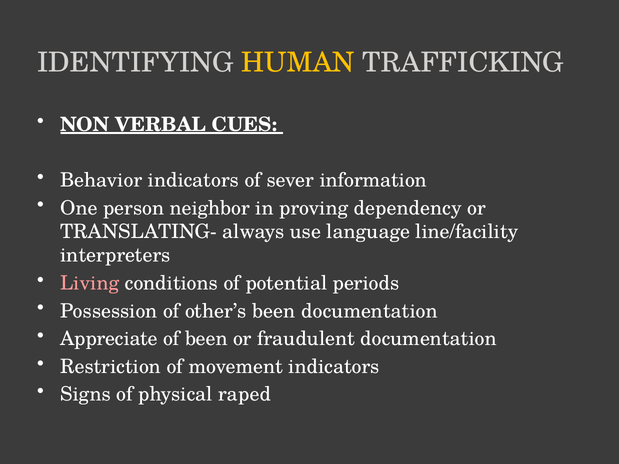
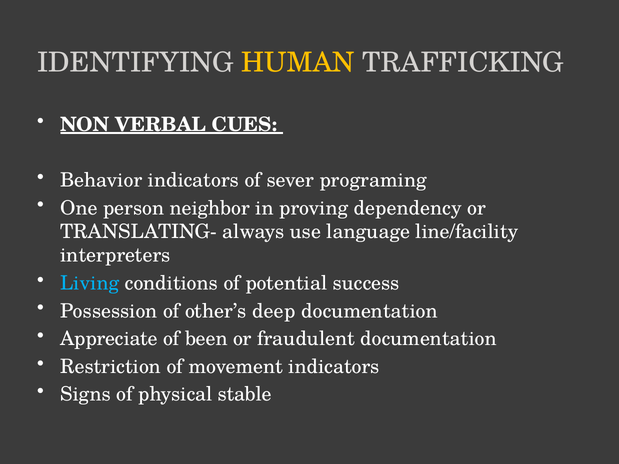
information: information -> programing (373, 180)
Living colour: pink -> light blue (90, 283)
periods: periods -> success (366, 283)
other’s been: been -> deep (274, 311)
raped: raped -> stable (245, 395)
